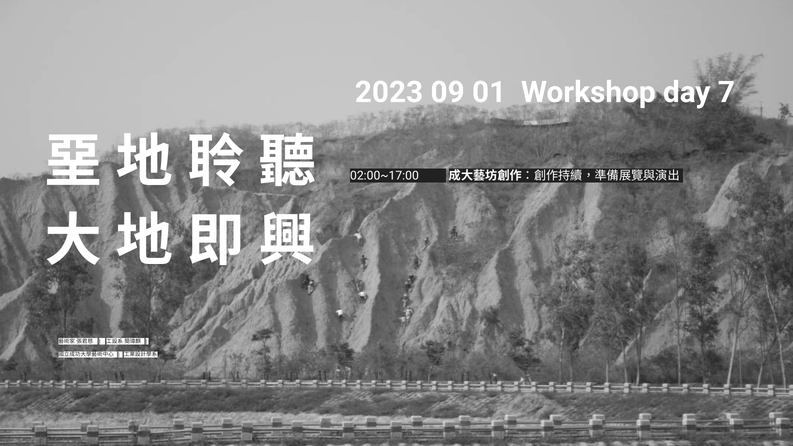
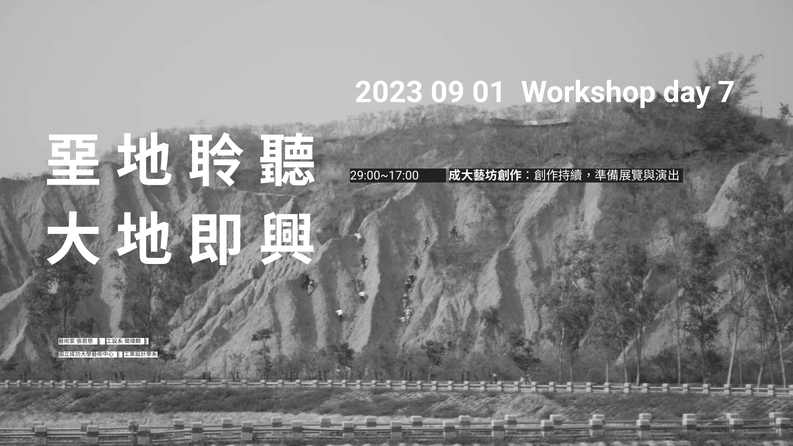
02:00~17:00: 02:00~17:00 -> 29:00~17:00 (384, 176)
